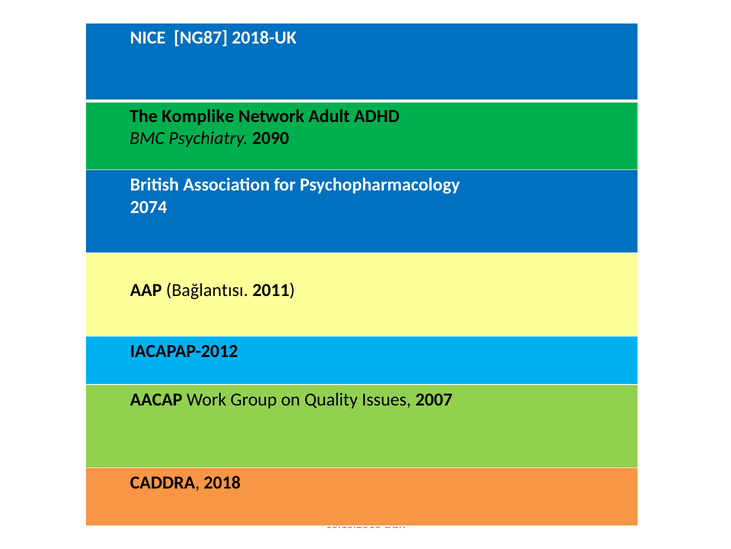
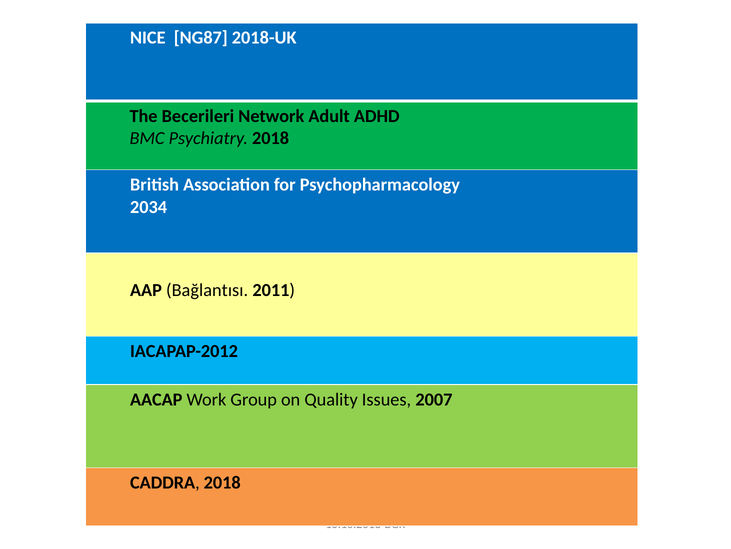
Komplike: Komplike -> Becerileri (198, 116)
Psychiatry 2090: 2090 -> 2018 (271, 138)
2074: 2074 -> 2034 (149, 207)
